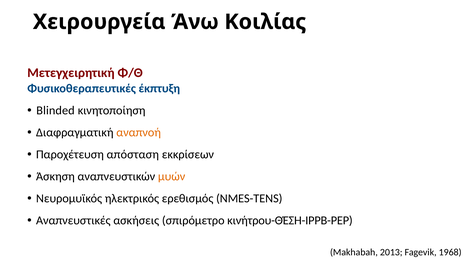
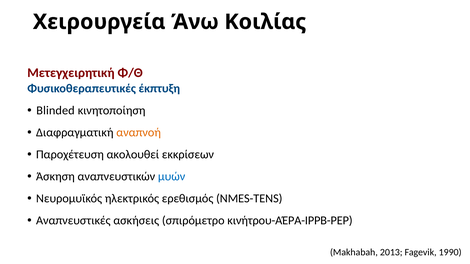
απόσταση: απόσταση -> ακολουθεί (133, 155)
μυών colour: orange -> blue (172, 177)
κινήτρου-ΘΈΣΗ-IPPB-PEP: κινήτρου-ΘΈΣΗ-IPPB-PEP -> κινήτρου-ΑΈΡΑ-IPPB-PEP (290, 221)
1968: 1968 -> 1990 (450, 253)
